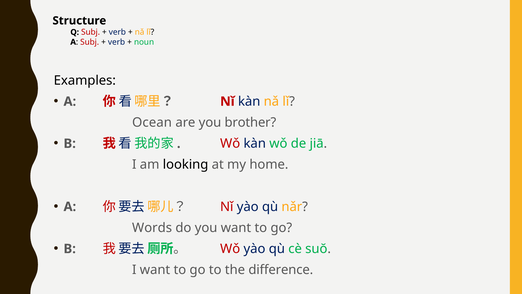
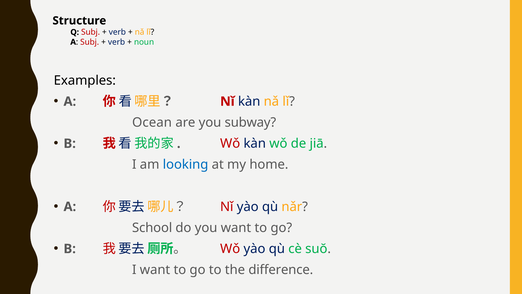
brother: brother -> subway (250, 122)
looking colour: black -> blue (186, 164)
Words: Words -> School (152, 228)
